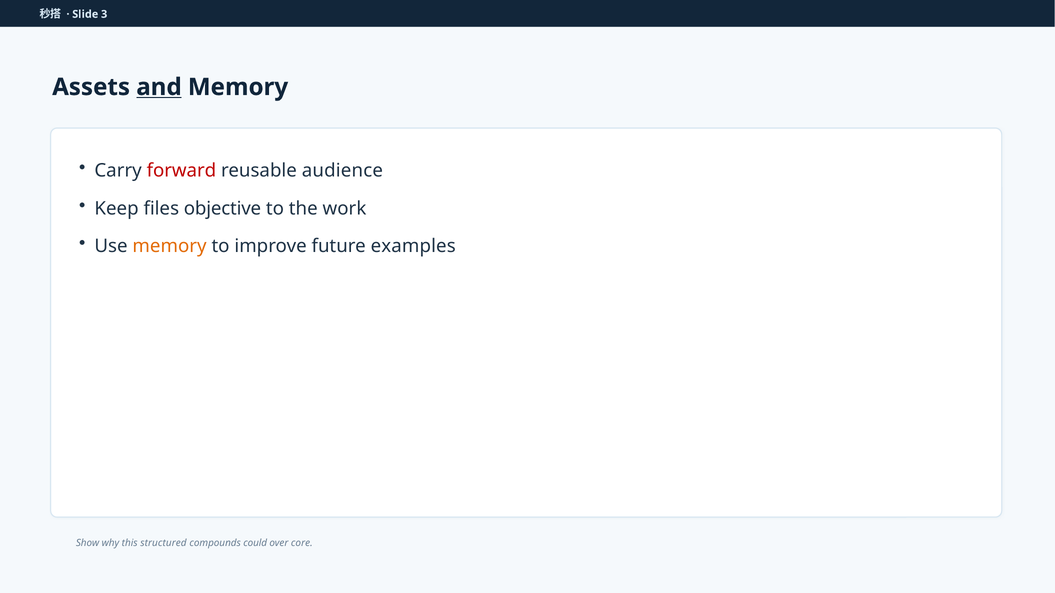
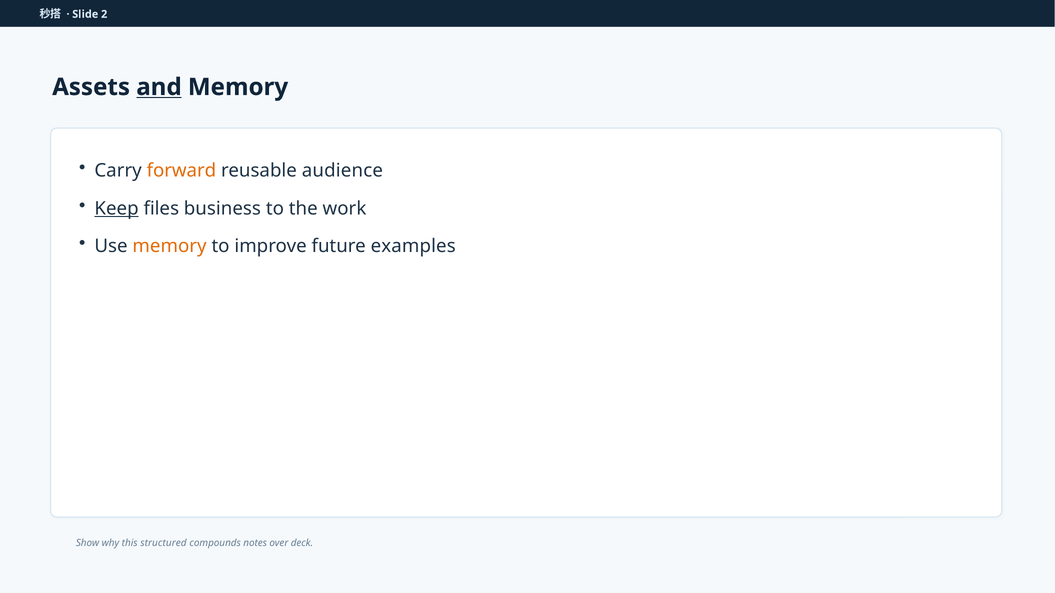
3: 3 -> 2 (104, 14)
forward colour: red -> orange (181, 171)
Keep underline: none -> present (117, 209)
objective: objective -> business (222, 209)
could: could -> notes (255, 543)
core: core -> deck (302, 543)
